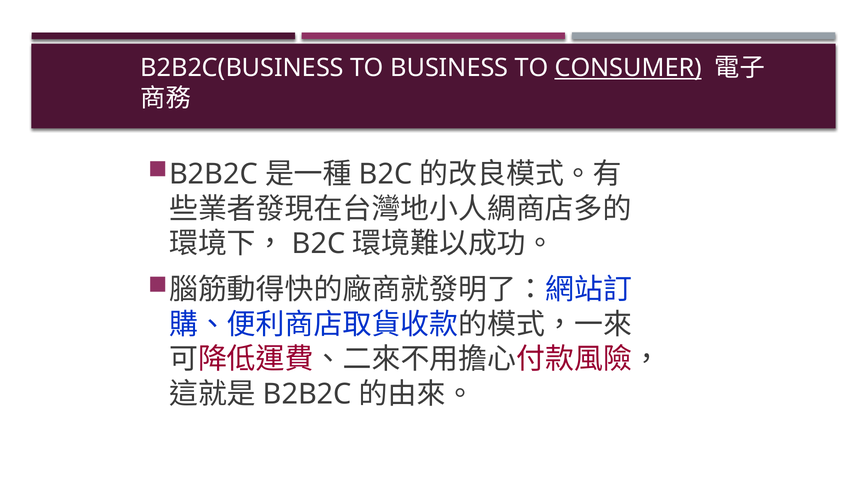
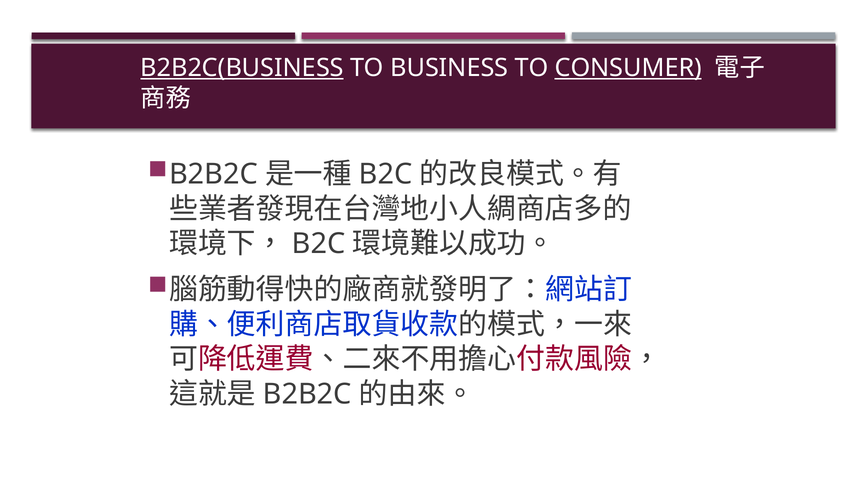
B2B2C(BUSINESS underline: none -> present (242, 68)
